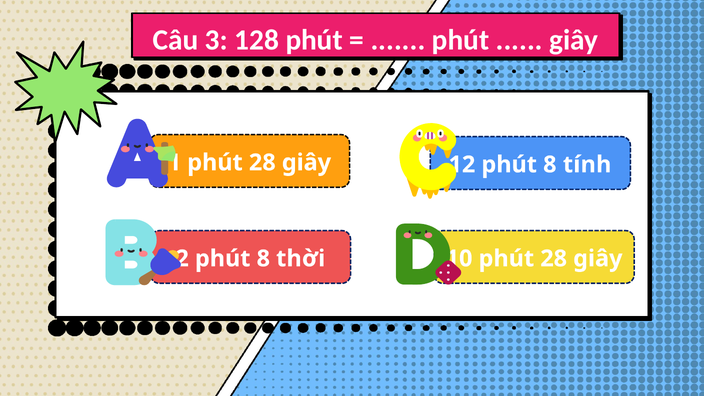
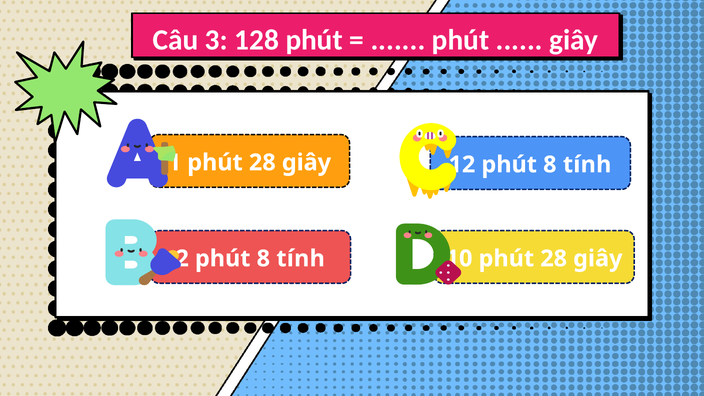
thời: thời -> tính (301, 259)
